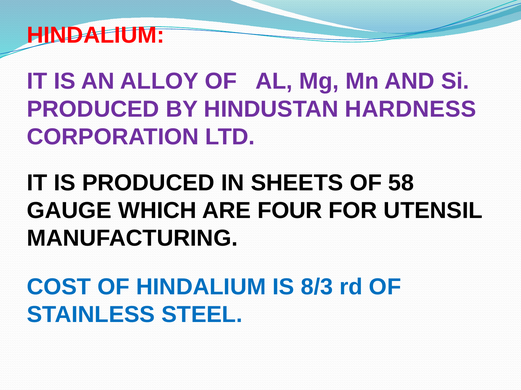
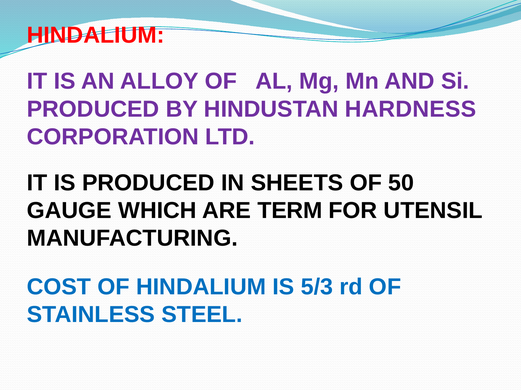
58: 58 -> 50 (401, 183)
FOUR: FOUR -> TERM (290, 211)
8/3: 8/3 -> 5/3 (317, 287)
